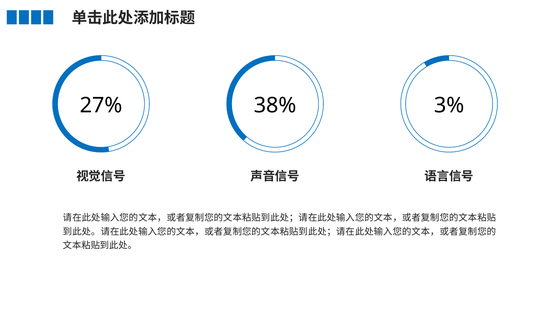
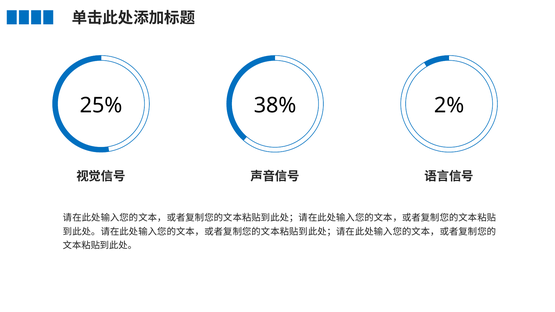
27%: 27% -> 25% (101, 105)
3%: 3% -> 2% (449, 105)
